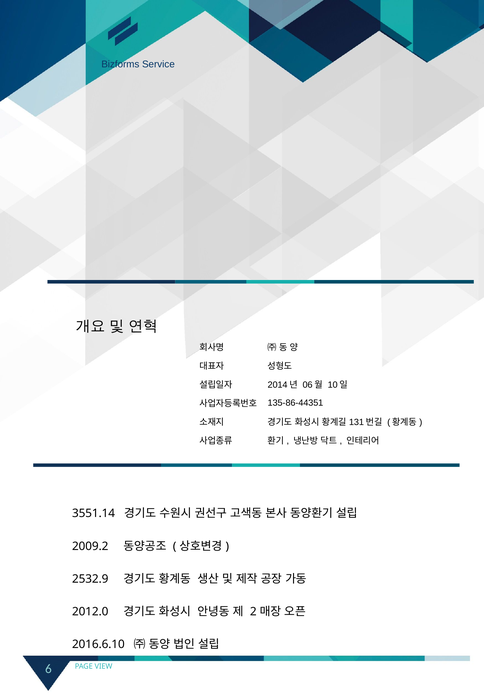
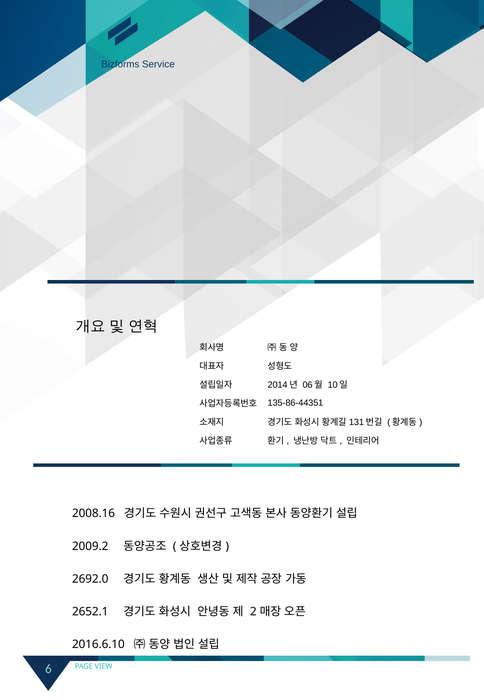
3551.14: 3551.14 -> 2008.16 (94, 513)
2532.9: 2532.9 -> 2692.0 (90, 578)
2012.0: 2012.0 -> 2652.1 (90, 611)
